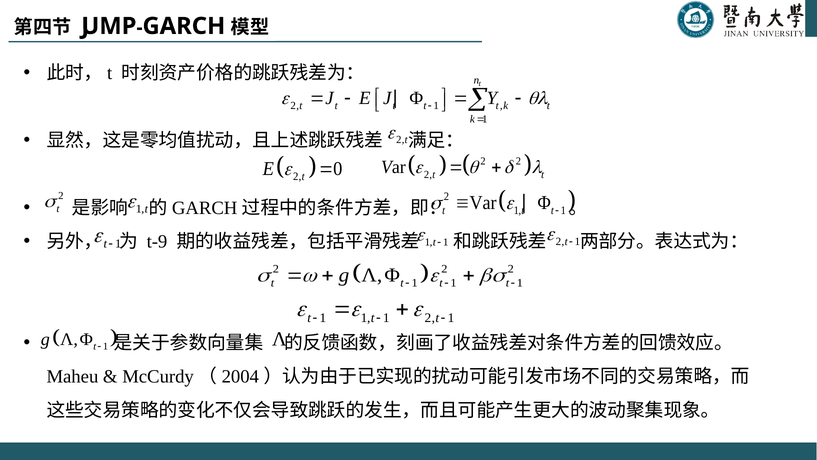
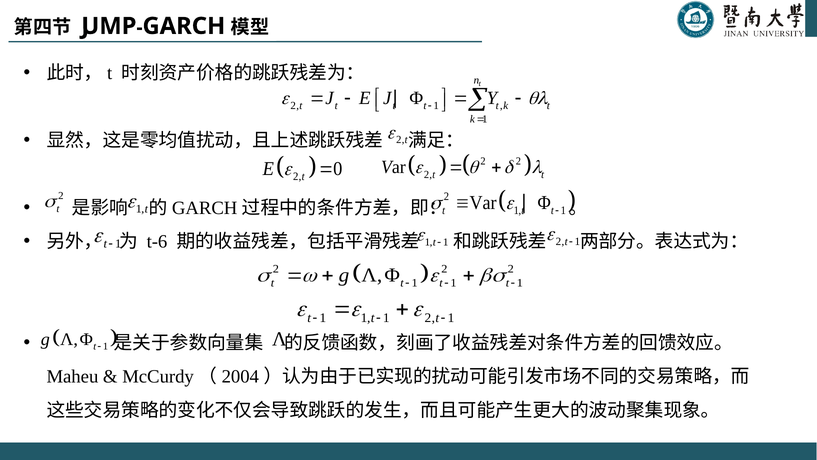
t-9: t-9 -> t-6 (157, 242)
